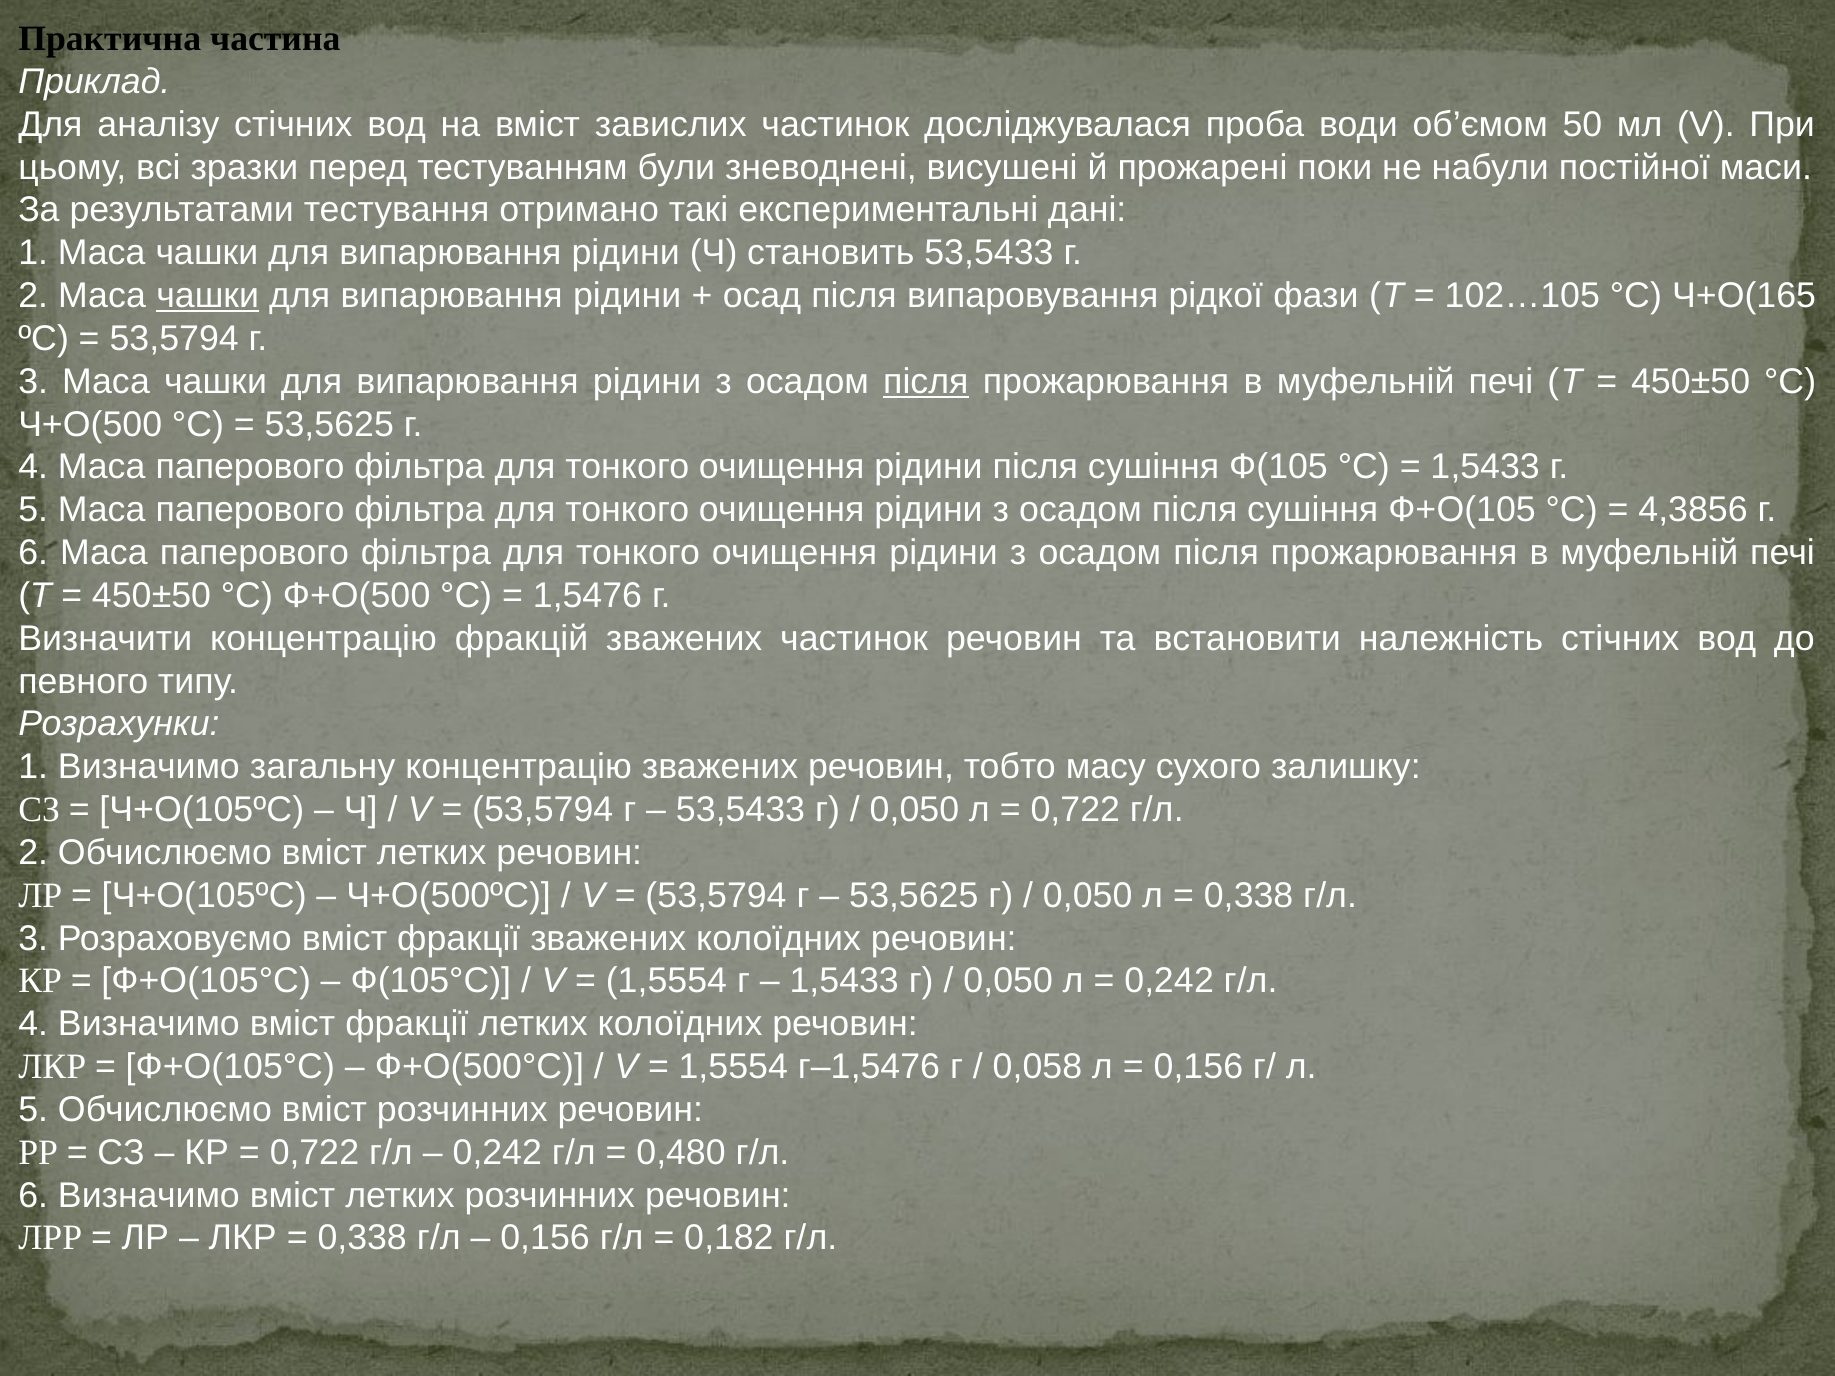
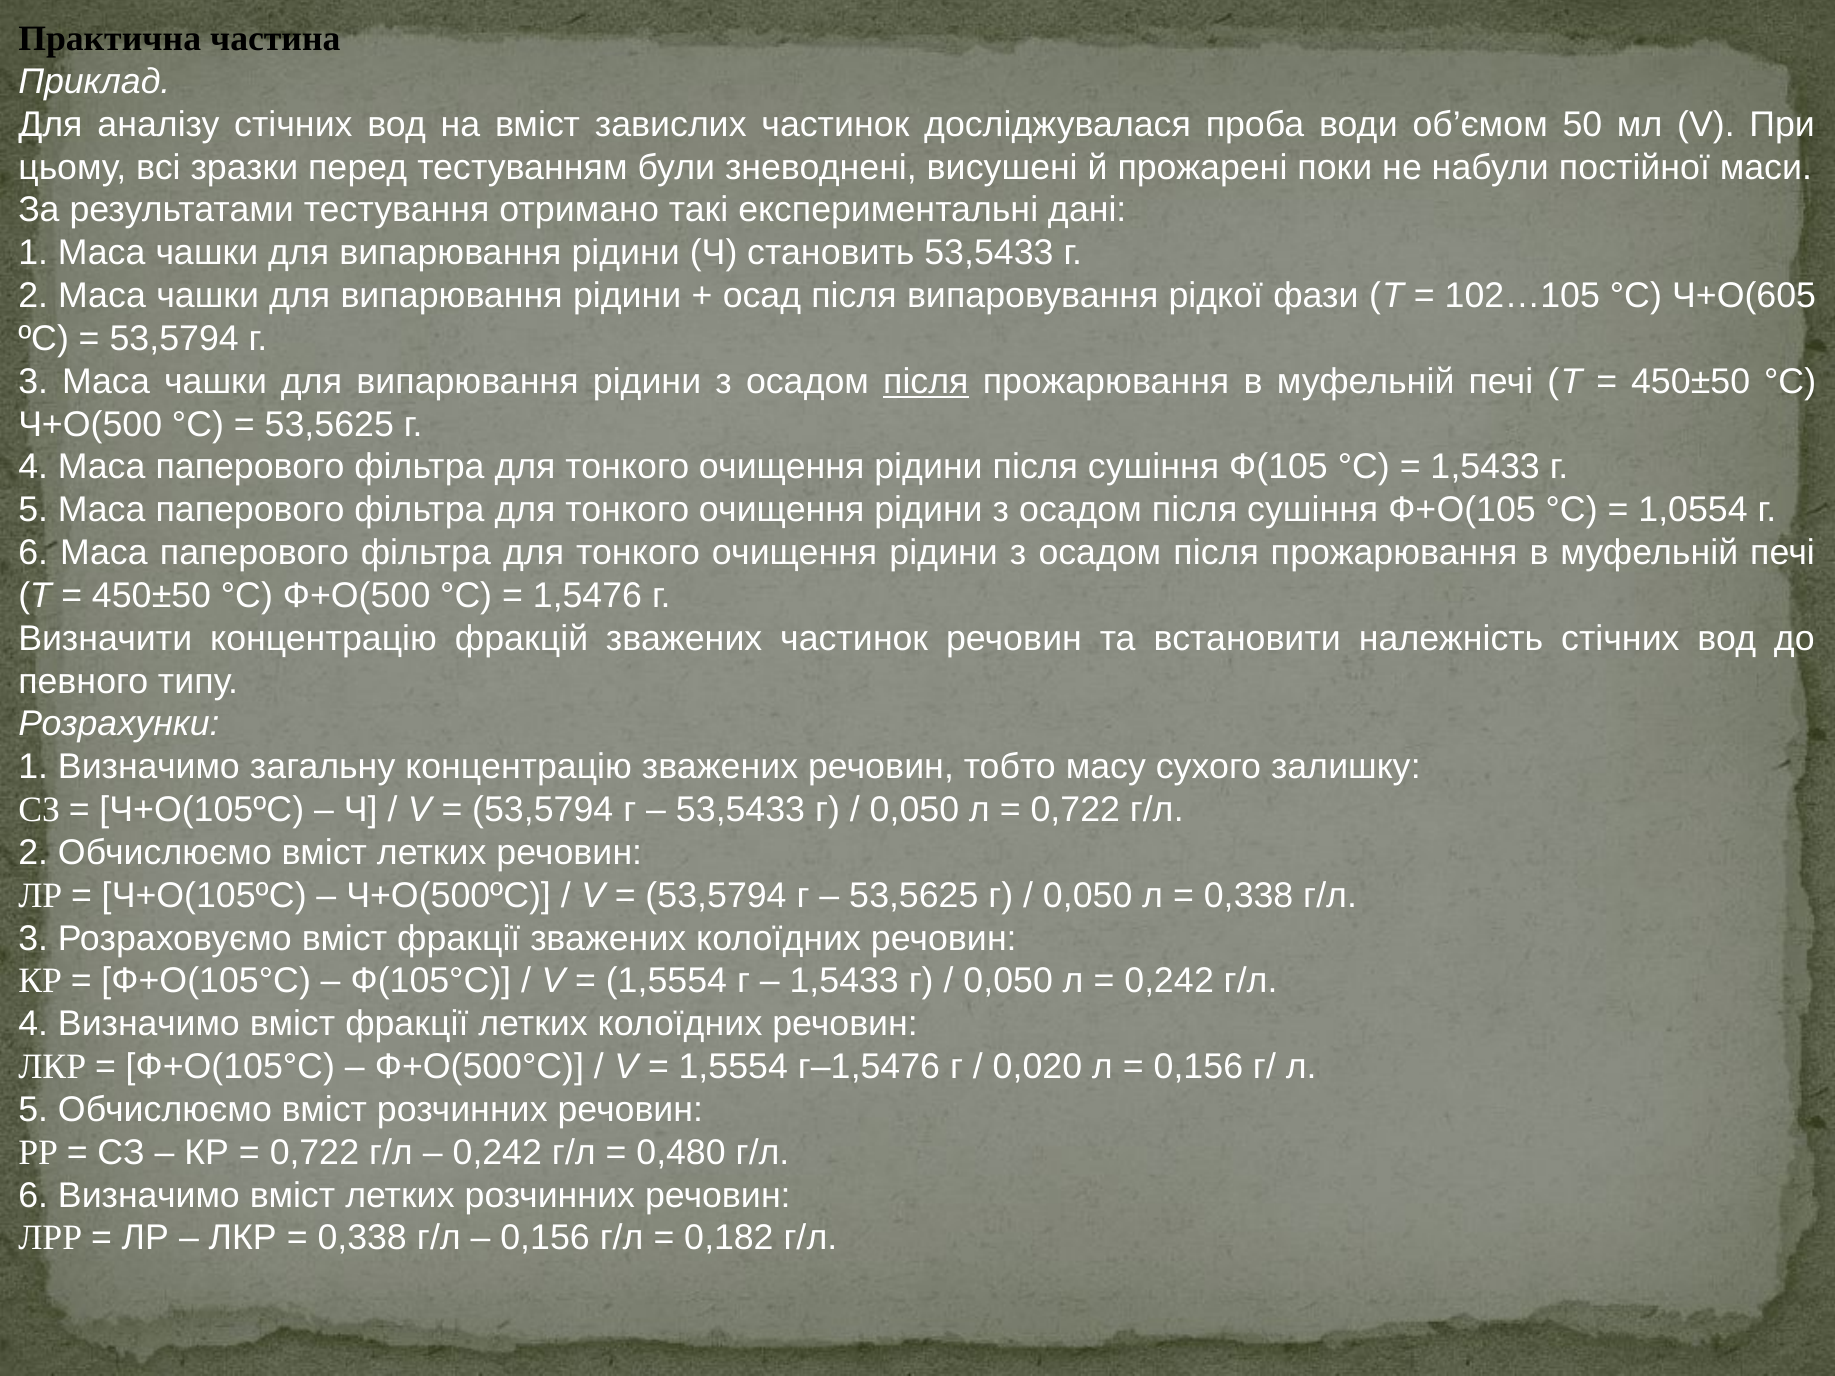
чашки underline: present -> none (208, 296)
Ч+О(165: Ч+О(165 -> Ч+О(605 (1744, 296)
4,3856: 4,3856 -> 1,0554 (1693, 510)
0,058: 0,058 -> 0,020 (1037, 1067)
